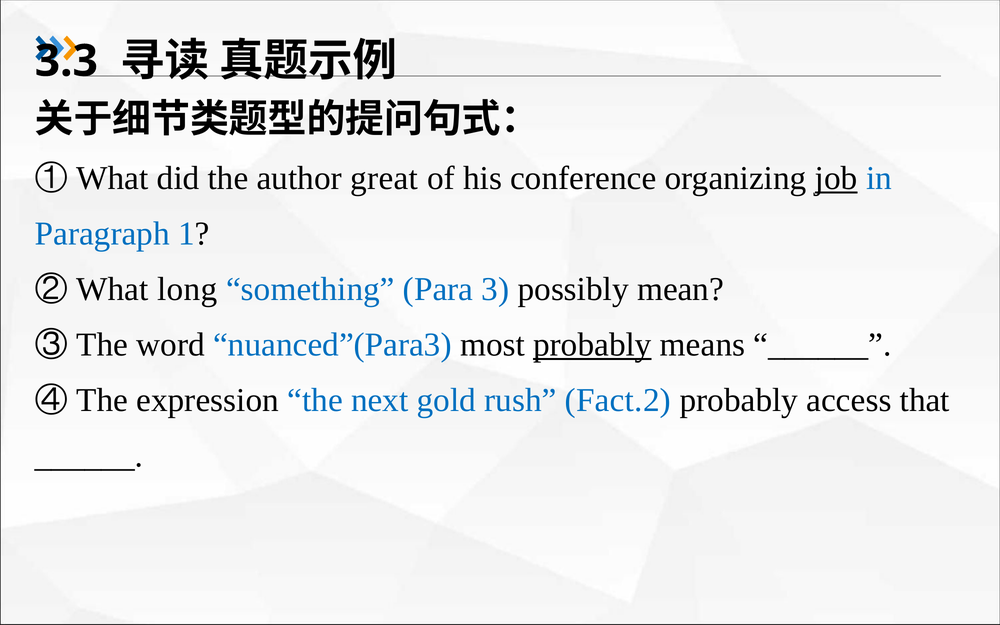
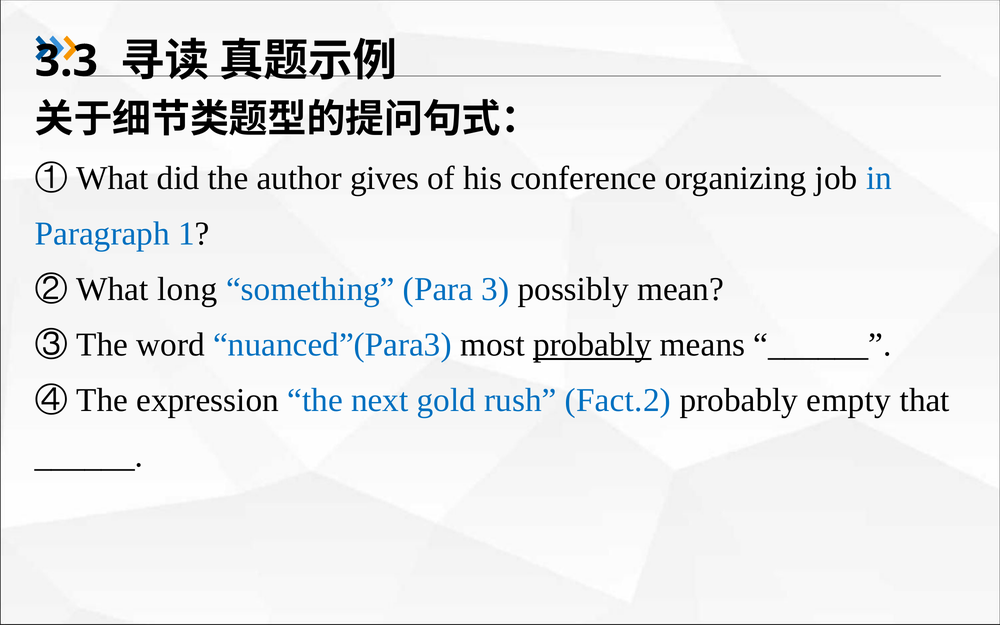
great: great -> gives (385, 178)
job underline: present -> none (836, 178)
access: access -> empty (849, 400)
